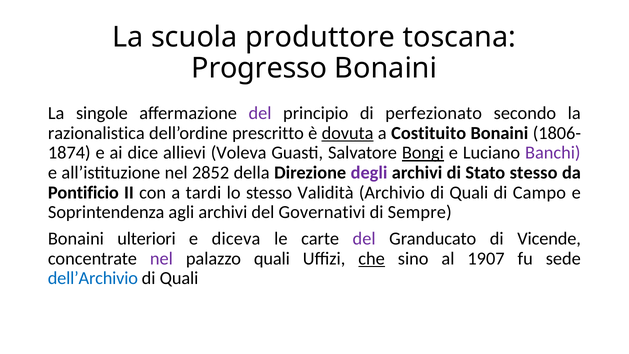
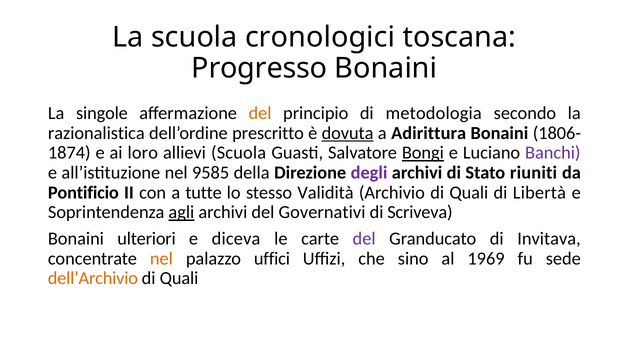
produttore: produttore -> cronologici (320, 37)
del colour: purple -> orange (260, 113)
perfezionato: perfezionato -> metodologia (434, 113)
Costituito: Costituito -> Adirittura (429, 133)
dice: dice -> loro (143, 153)
allievi Voleva: Voleva -> Scuola (239, 153)
2852: 2852 -> 9585 (211, 173)
Stato stesso: stesso -> riuniti (534, 173)
tardi: tardi -> tutte (204, 192)
Campo: Campo -> Libertà (539, 192)
agli underline: none -> present (181, 212)
Sempre: Sempre -> Scriveva (420, 212)
Vicende: Vicende -> Invitava (549, 239)
nel colour: purple -> orange (161, 258)
palazzo quali: quali -> uffici (272, 258)
che underline: present -> none (372, 258)
1907: 1907 -> 1969 (486, 258)
dell’Archivio colour: blue -> orange (93, 278)
